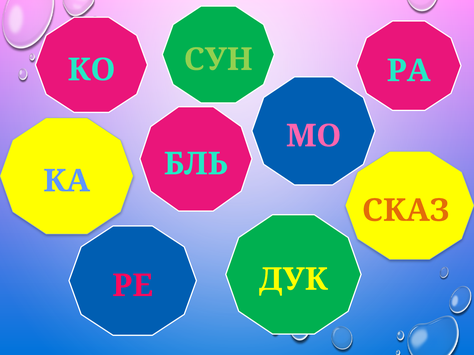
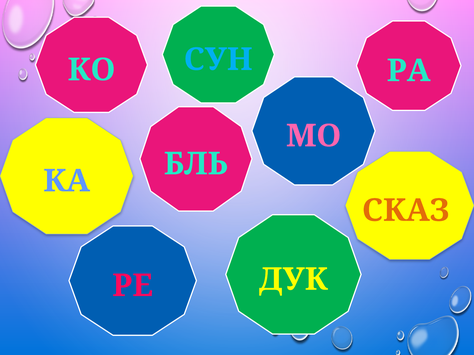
СУН colour: light green -> light blue (218, 60)
